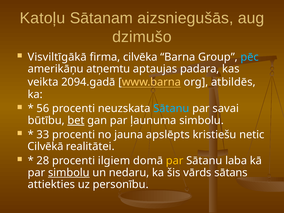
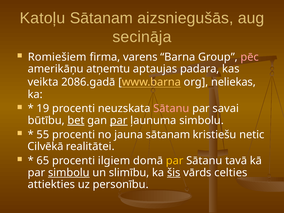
dzimušo: dzimušo -> secināja (142, 37)
Visviltīgākā: Visviltīgākā -> Romiešiem (57, 57)
cilvēka: cilvēka -> varens (140, 57)
pēc colour: light blue -> pink (250, 57)
2094.gadā: 2094.gadā -> 2086.gadā (88, 82)
atbildēs: atbildēs -> neliekas (233, 82)
56: 56 -> 19 (43, 109)
Sātanu colour: light blue -> pink (171, 109)
par underline: none -> present (119, 120)
33: 33 -> 55 (43, 135)
jauna apslēpts: apslēpts -> sātanam (168, 135)
28: 28 -> 65 (43, 161)
laba: laba -> tavā (236, 161)
nedaru: nedaru -> slimību (129, 173)
šis underline: none -> present (174, 173)
sātans: sātans -> celties (231, 173)
